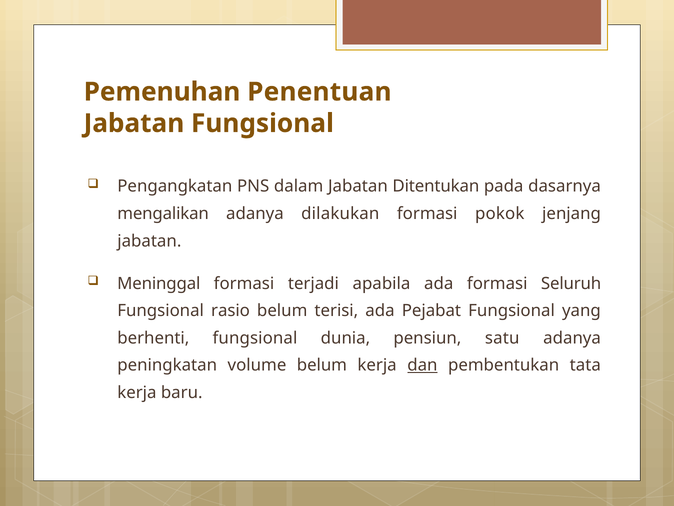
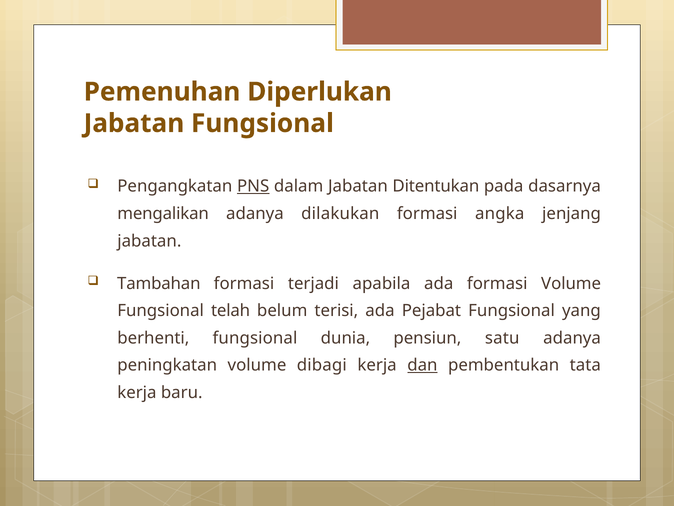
Penentuan: Penentuan -> Diperlukan (319, 92)
PNS underline: none -> present (253, 186)
pokok: pokok -> angka (500, 213)
Meninggal: Meninggal -> Tambahan (159, 283)
formasi Seluruh: Seluruh -> Volume (571, 283)
rasio: rasio -> telah (231, 311)
volume belum: belum -> dibagi (322, 365)
